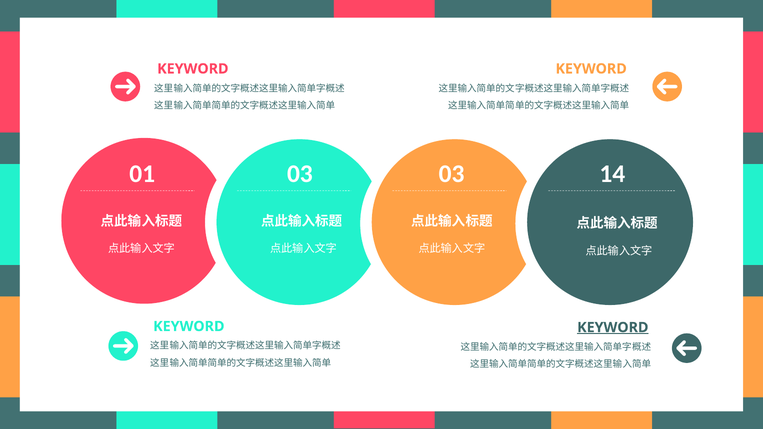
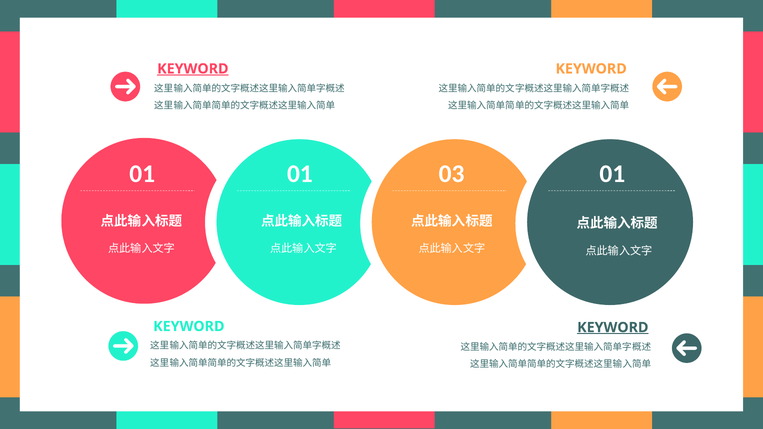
KEYWORD underline: none -> present (193, 69)
01 03: 03 -> 01 (300, 174)
03 14: 14 -> 01 (612, 174)
